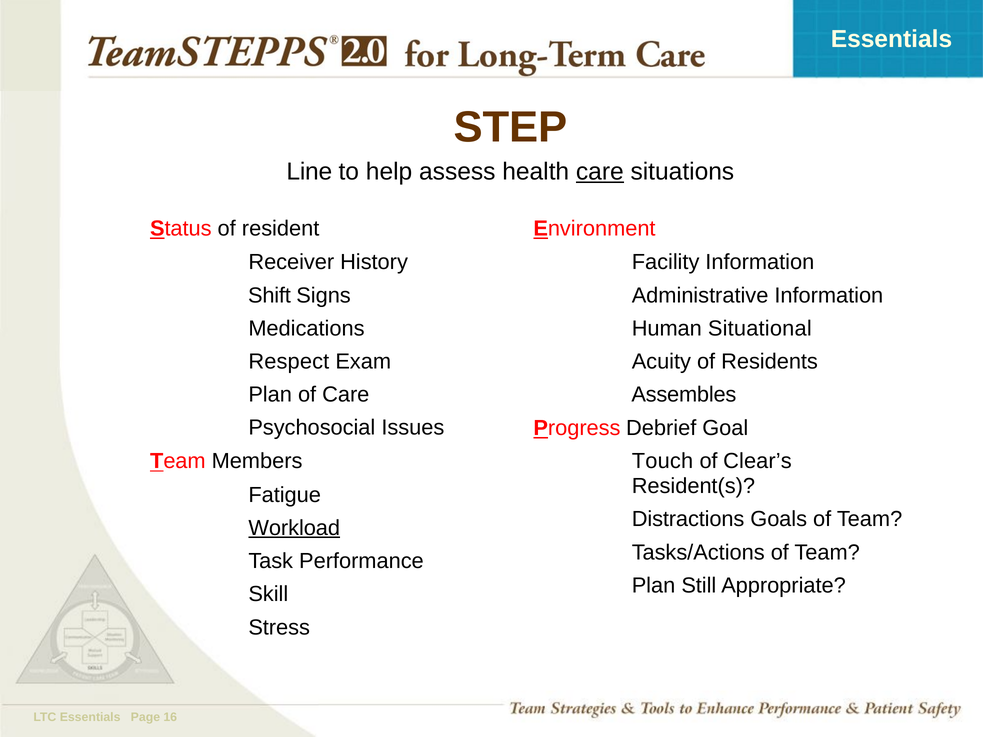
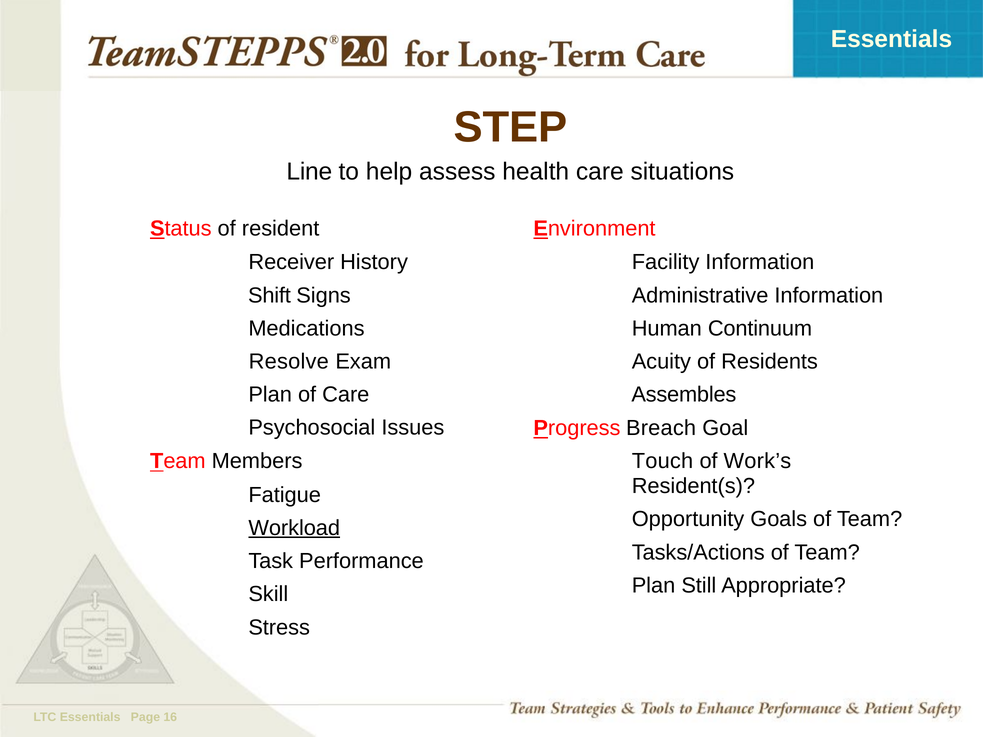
care underline: present -> none (600, 172)
Situational: Situational -> Continuum (760, 329)
Respect: Respect -> Resolve (289, 362)
Debrief: Debrief -> Breach (661, 428)
Clear’s: Clear’s -> Work’s (757, 461)
Distractions: Distractions -> Opportunity (688, 519)
